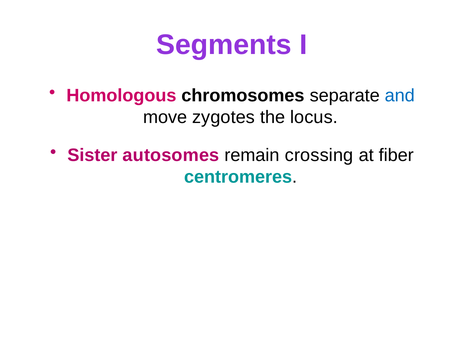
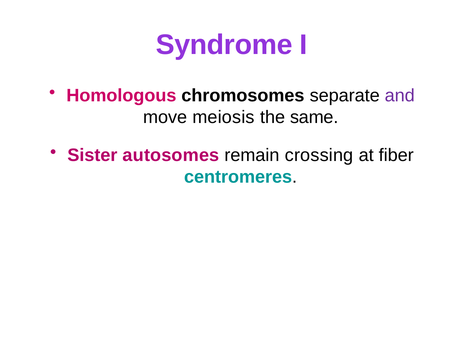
Segments: Segments -> Syndrome (224, 45)
and colour: blue -> purple (400, 96)
zygotes: zygotes -> meiosis (224, 117)
locus: locus -> same (314, 117)
